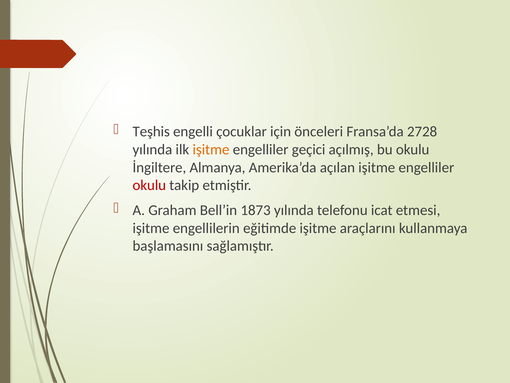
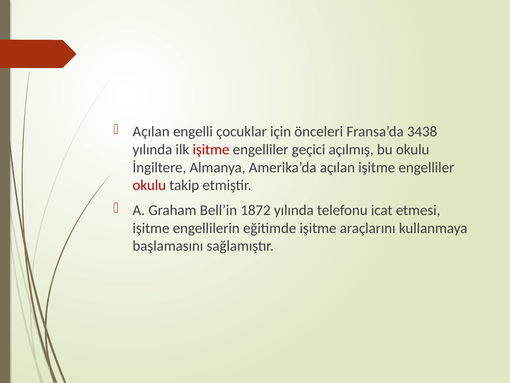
Teşhis: Teşhis -> Açılan (151, 132)
2728: 2728 -> 3438 (422, 132)
işitme colour: orange -> red (211, 149)
1873: 1873 -> 1872 (256, 210)
